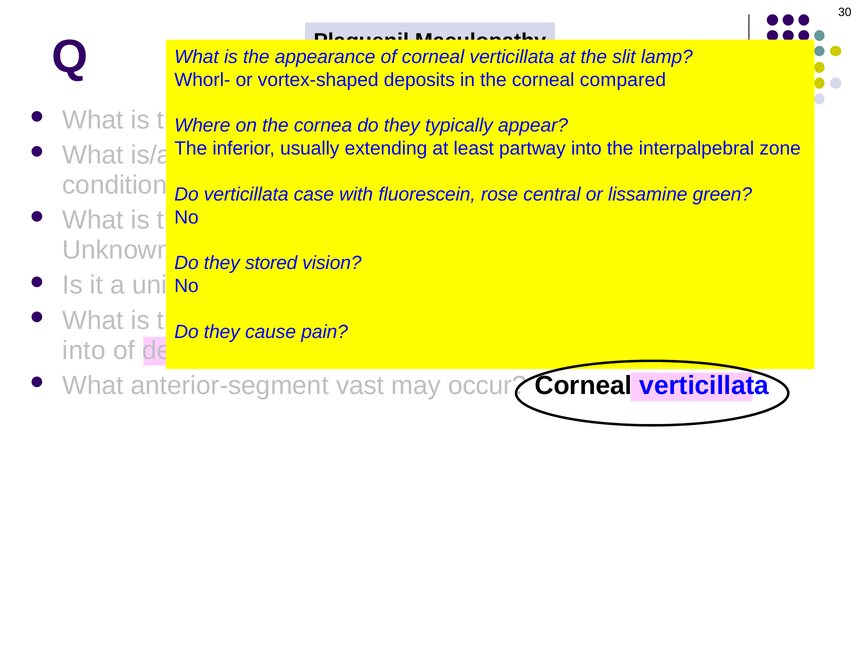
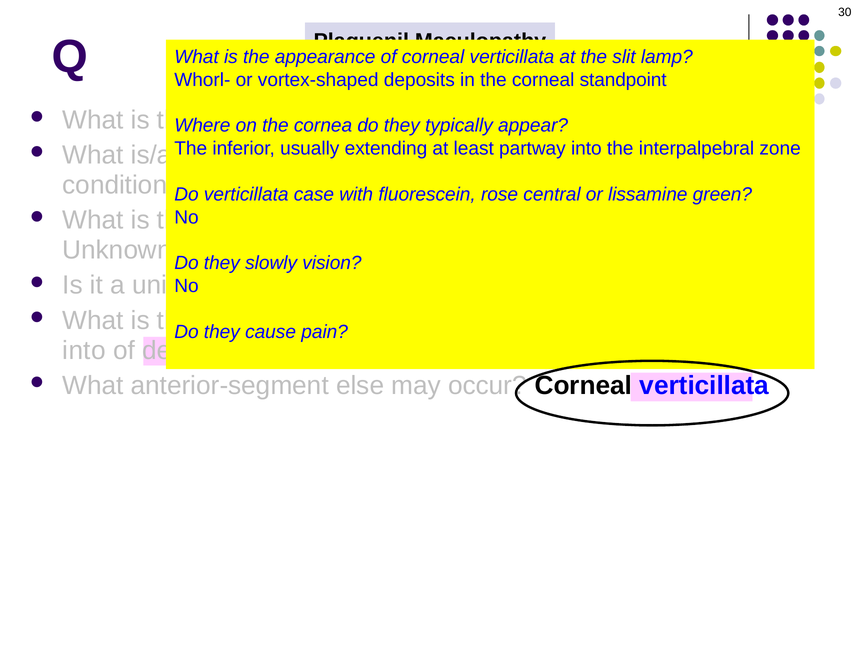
compared: compared -> standpoint (623, 80)
stored: stored -> slowly (271, 263)
vast: vast -> else (360, 386)
